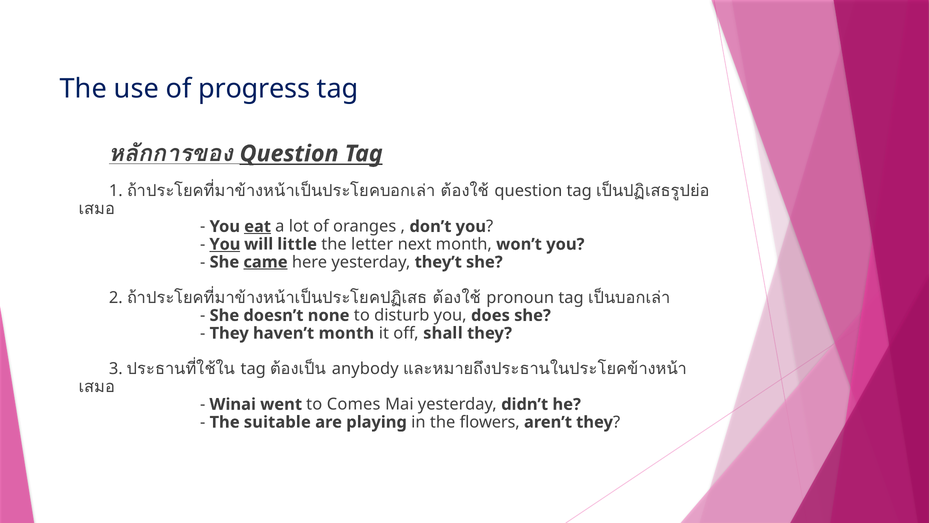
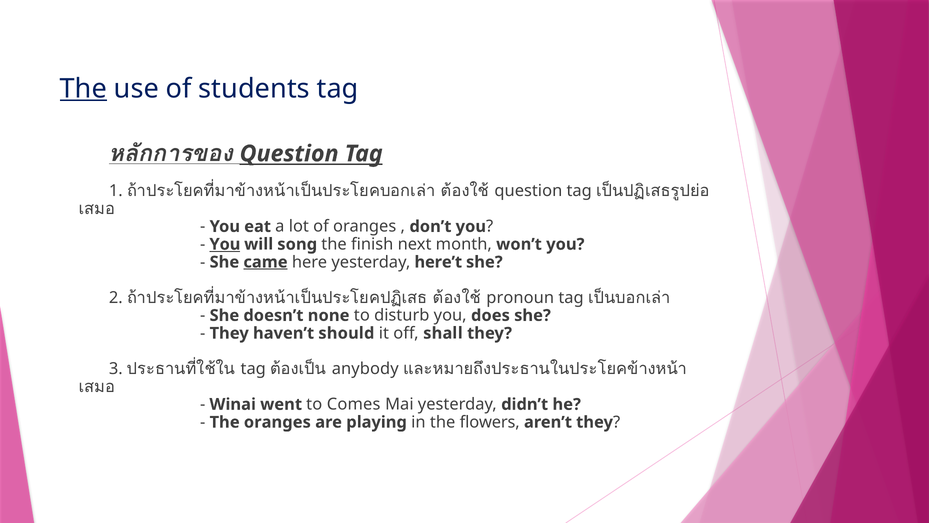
The underline: none -> present (83, 89)
progress: progress -> students (254, 89)
eat underline: present -> none (258, 226)
little: little -> song (297, 244)
letter: letter -> finish (372, 244)
they’t: they’t -> here’t (438, 262)
haven’t month: month -> should (346, 333)
The suitable: suitable -> oranges (277, 422)
